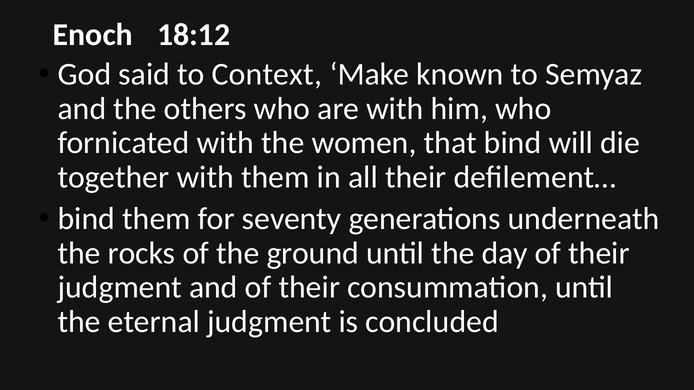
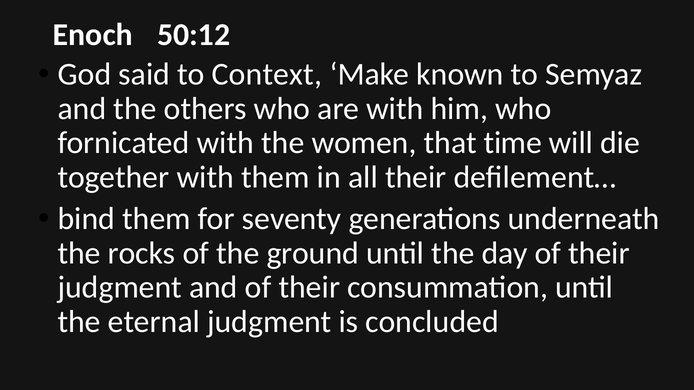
18:12: 18:12 -> 50:12 (194, 35)
that bind: bind -> time (513, 143)
